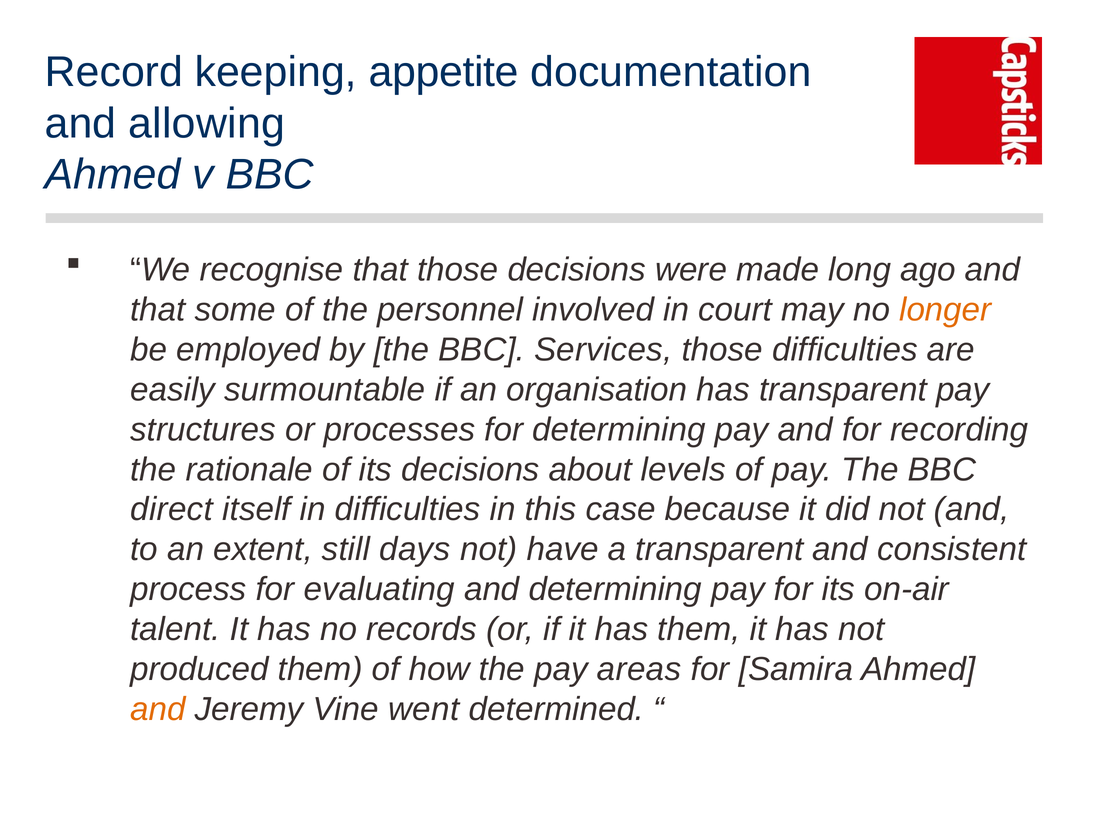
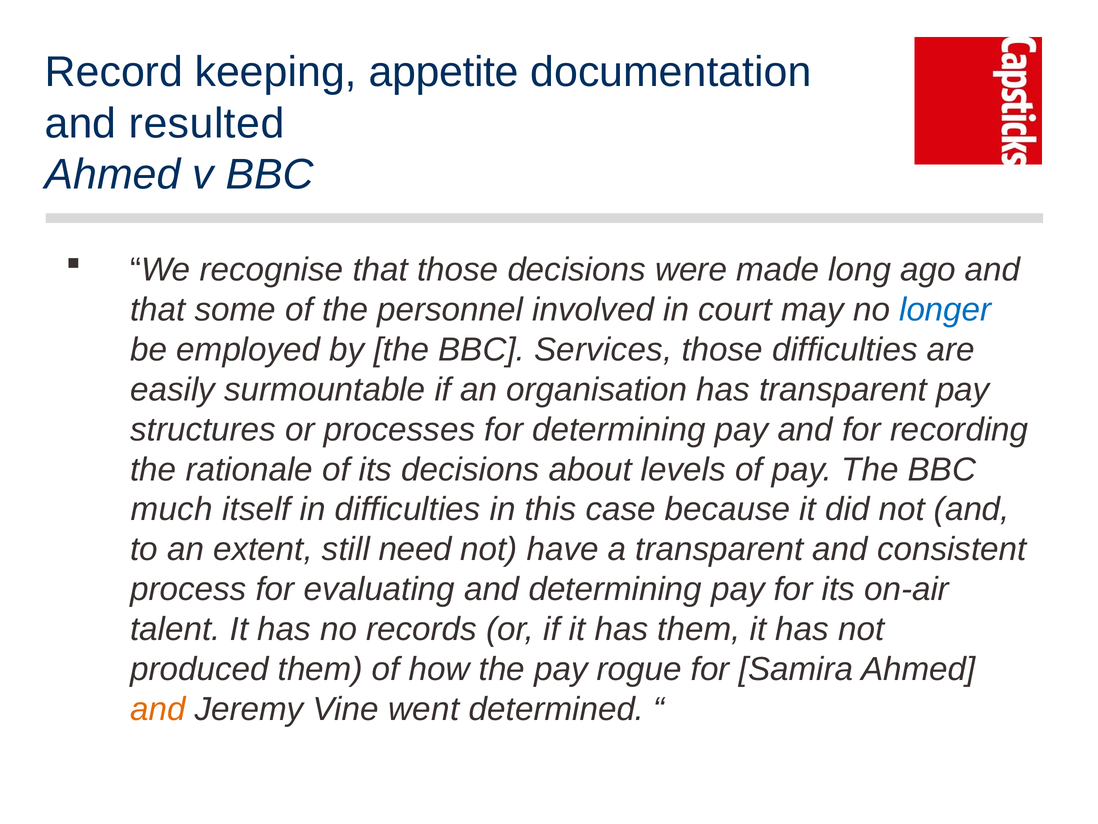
allowing: allowing -> resulted (207, 123)
longer colour: orange -> blue (945, 310)
direct: direct -> much (172, 509)
days: days -> need (415, 549)
areas: areas -> rogue (639, 669)
